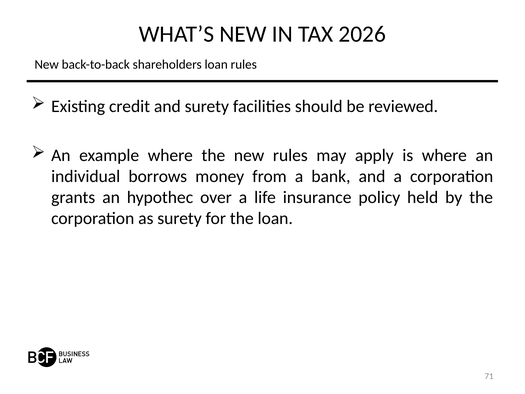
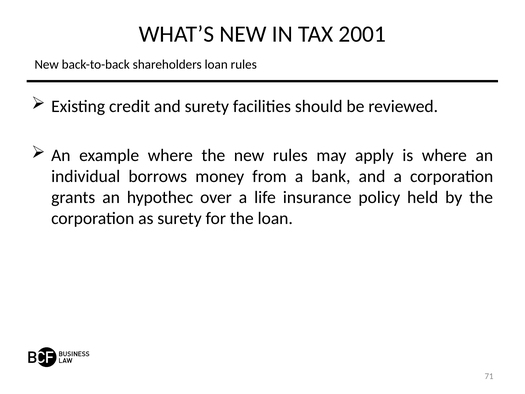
2026: 2026 -> 2001 (362, 34)
